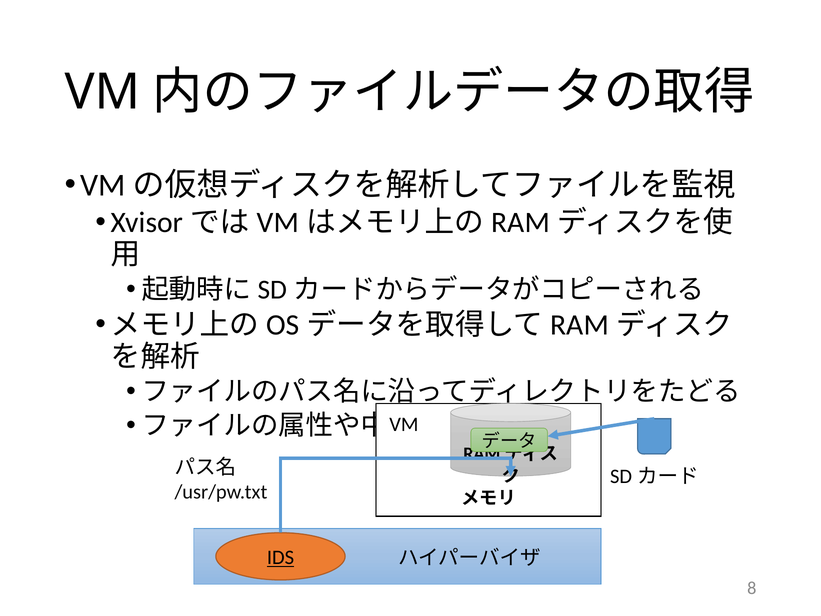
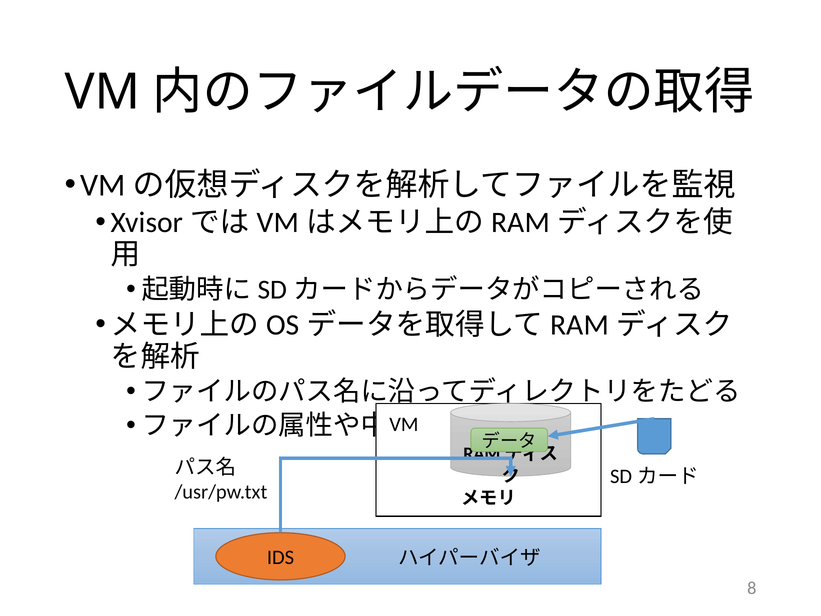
IDS underline: present -> none (280, 557)
